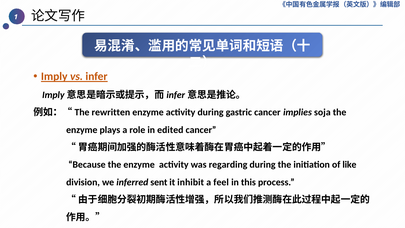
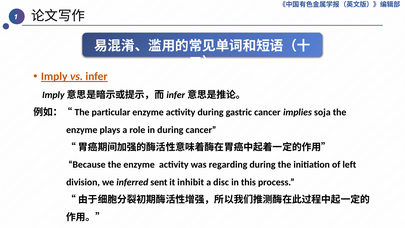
rewritten: rewritten -> particular (111, 112)
in edited: edited -> during (170, 130)
like: like -> left (349, 165)
feel: feel -> disc (221, 182)
